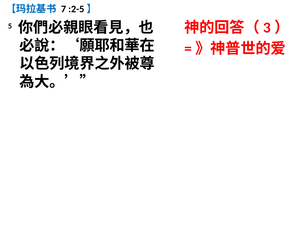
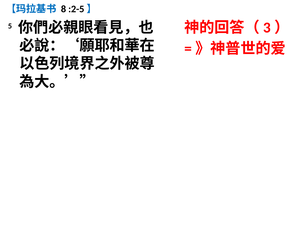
7: 7 -> 8 (64, 9)
